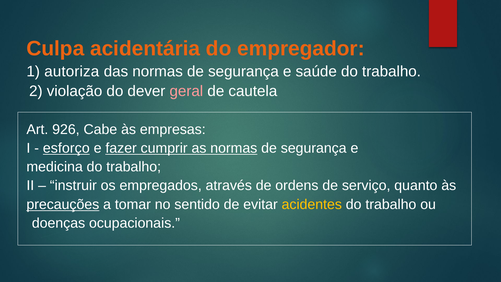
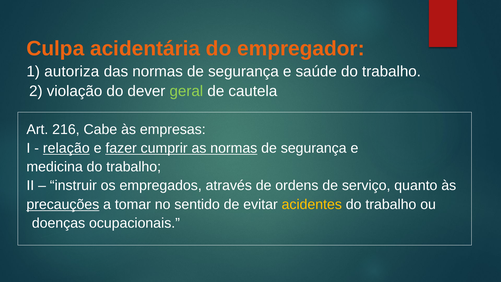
geral colour: pink -> light green (186, 91)
926: 926 -> 216 (66, 129)
esforço: esforço -> relação (66, 148)
